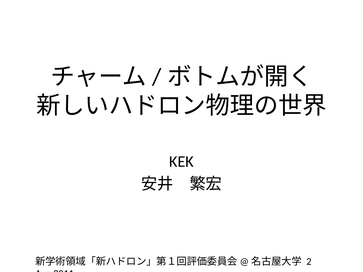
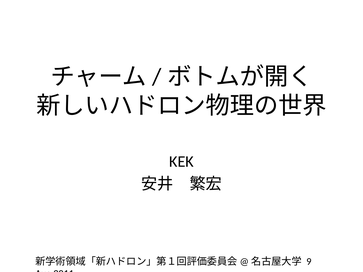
2: 2 -> 9 (309, 262)
